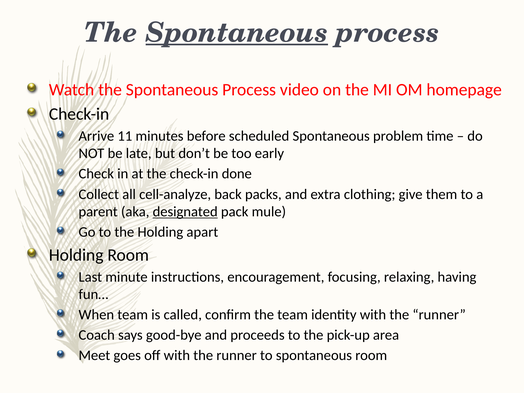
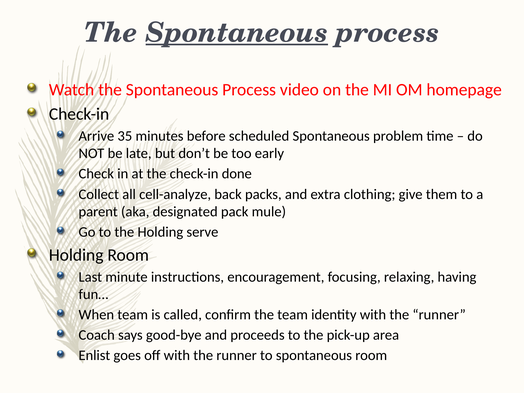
11: 11 -> 35 (125, 136)
designated underline: present -> none (185, 212)
apart: apart -> serve (202, 232)
Meet: Meet -> Enlist (94, 356)
